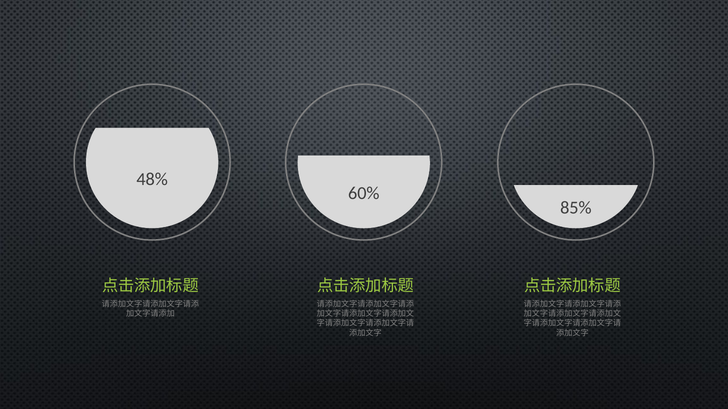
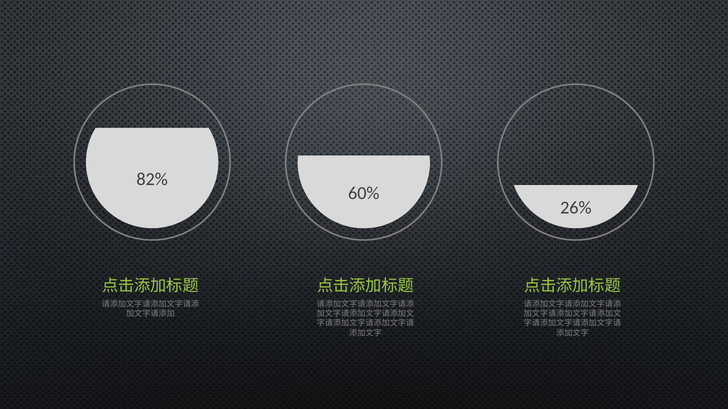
48%: 48% -> 82% (152, 179)
85%: 85% -> 26% (576, 208)
